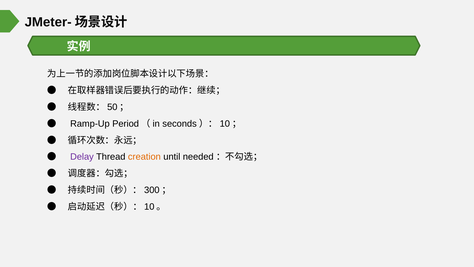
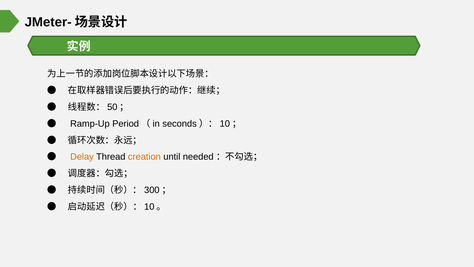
Delay colour: purple -> orange (82, 157)
